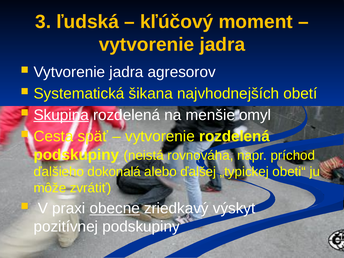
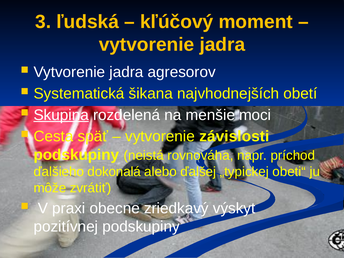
omyl: omyl -> moci (255, 115)
vytvorenie rozdelená: rozdelená -> závislosti (234, 136)
obecne underline: present -> none (115, 208)
